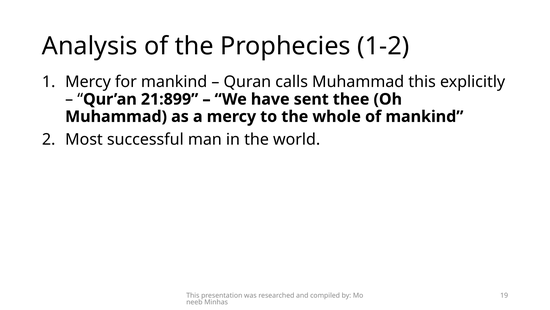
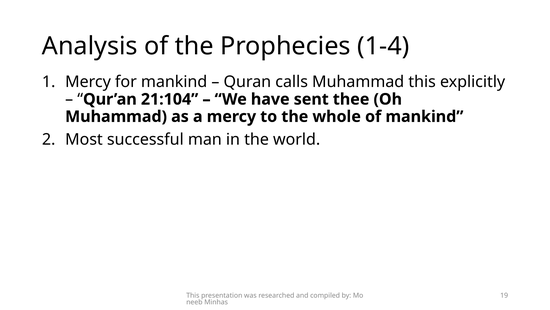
1-2: 1-2 -> 1-4 (383, 46)
21:899: 21:899 -> 21:104 (170, 99)
